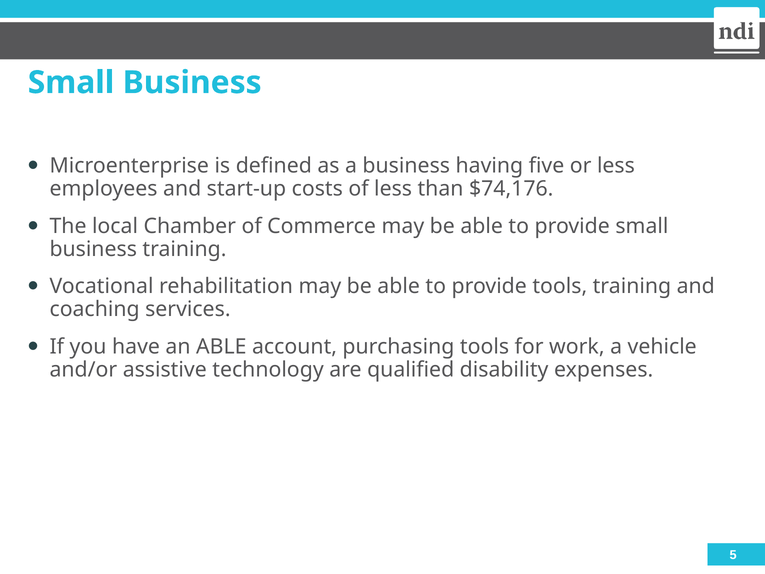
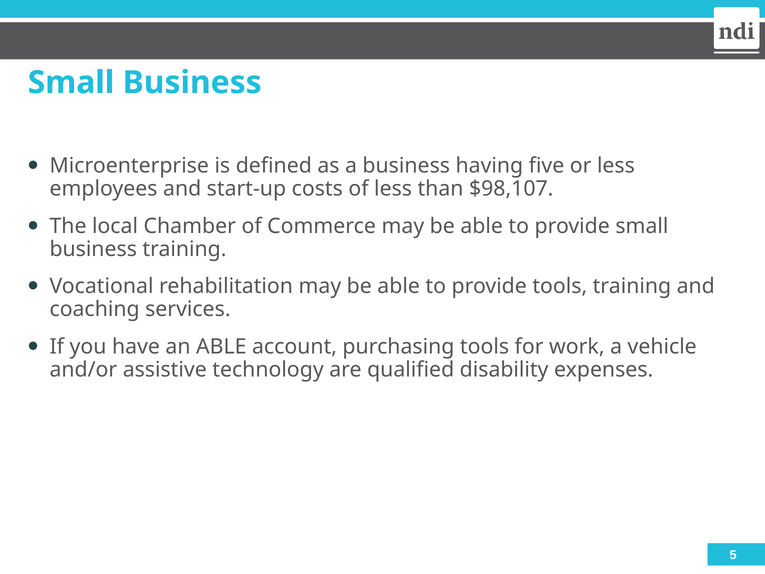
$74,176: $74,176 -> $98,107 (511, 189)
